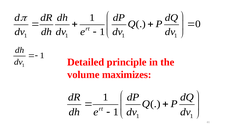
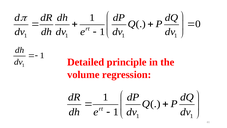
maximizes: maximizes -> regression (127, 74)
